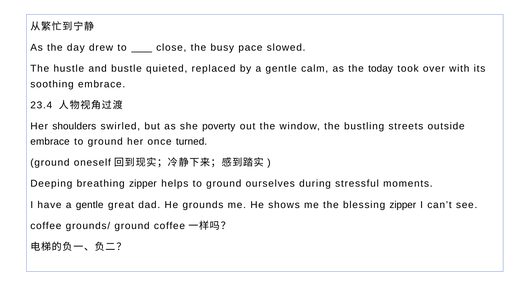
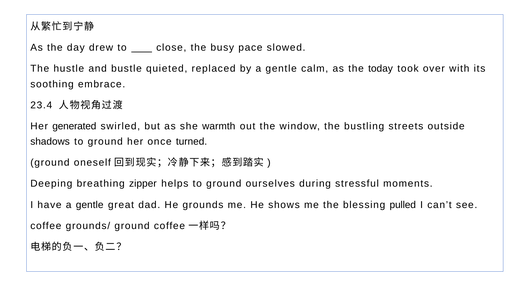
shoulders: shoulders -> generated (74, 126)
poverty: poverty -> warmth (219, 126)
embrace: embrace -> shadows (50, 142)
blessing zipper: zipper -> pulled (403, 205)
